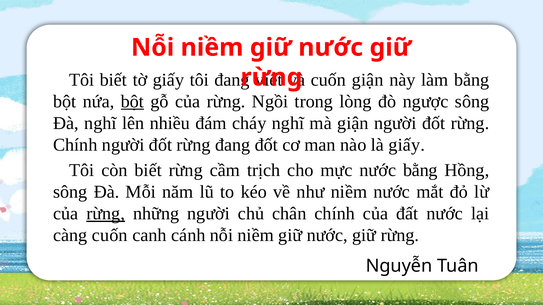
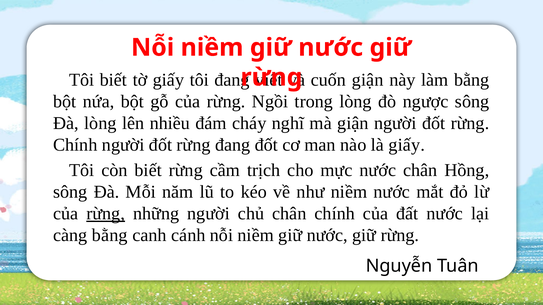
bột underline: present -> none (132, 102)
Đà nghĩ: nghĩ -> lòng (100, 123)
nước bằng: bằng -> chân (420, 170)
càng cuốn: cuốn -> bằng (110, 236)
